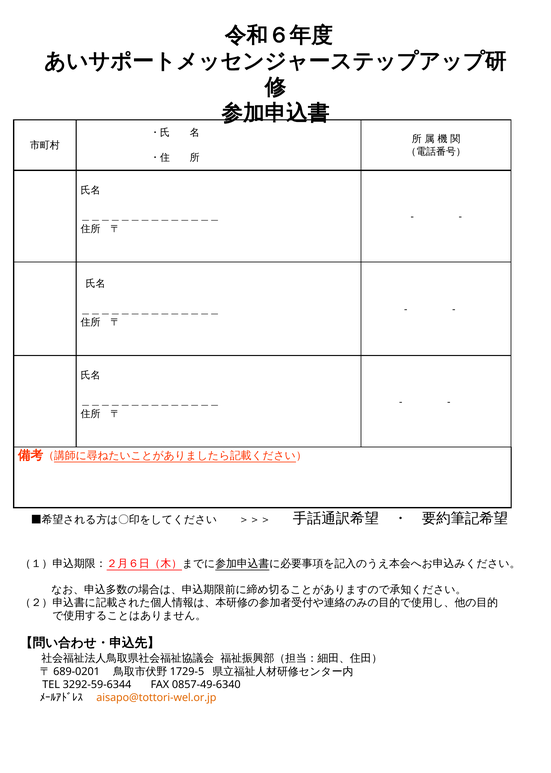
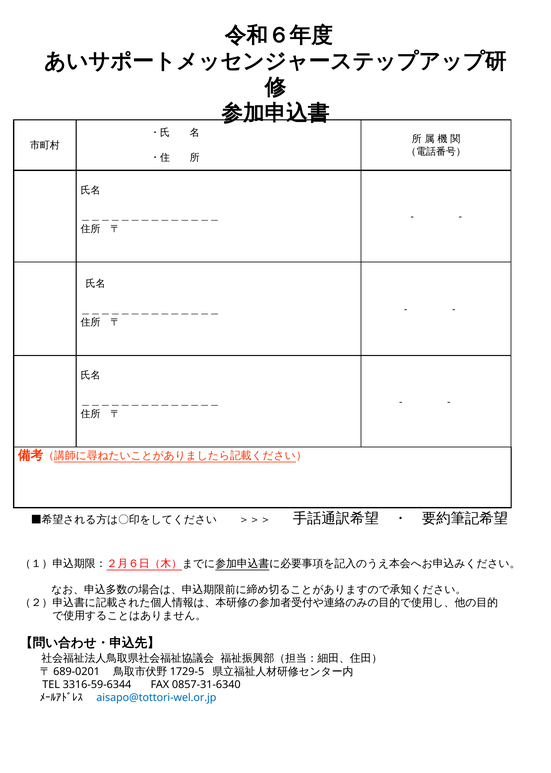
3292-59-6344: 3292-59-6344 -> 3316-59-6344 (97, 685)
0857-49-6340: 0857-49-6340 -> 0857-31-6340 (206, 685)
aisapo@tottori-wel.or.jp colour: orange -> blue (156, 698)
